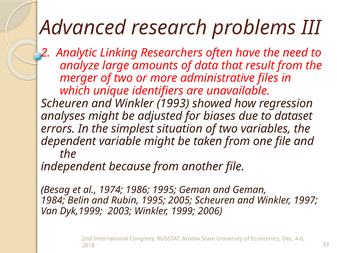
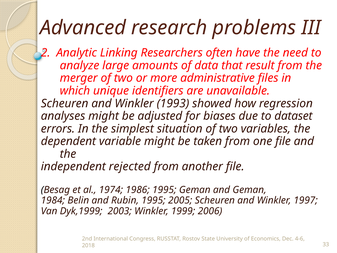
because: because -> rejected (130, 166)
